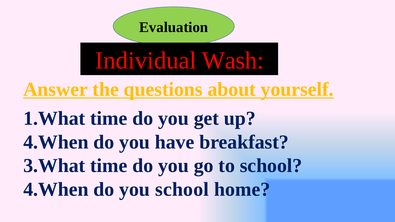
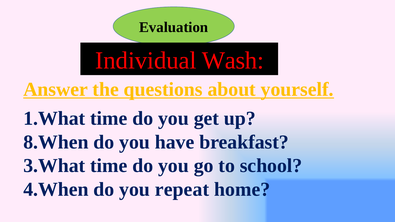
4.When: 4.When -> 8.When (56, 142)
you school: school -> repeat (182, 190)
